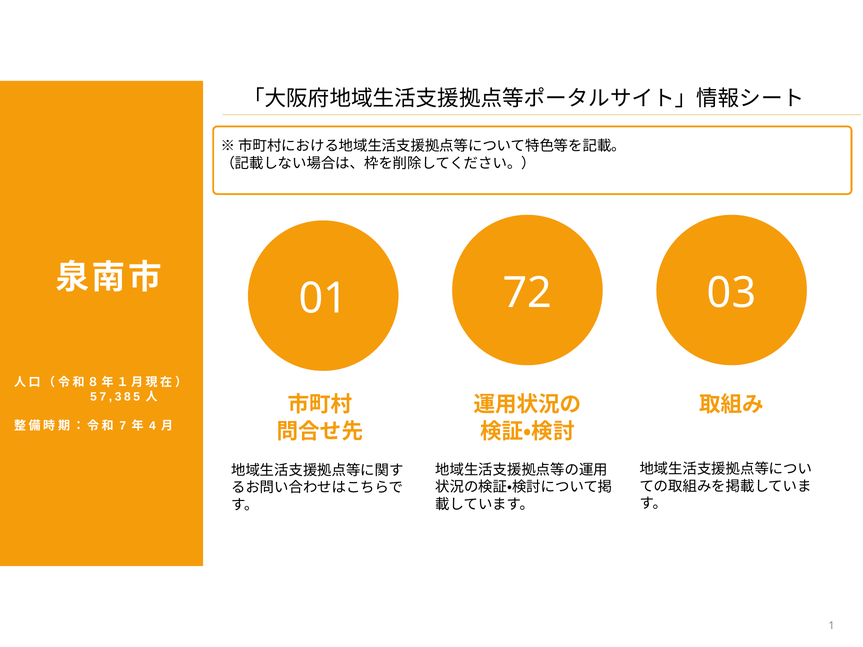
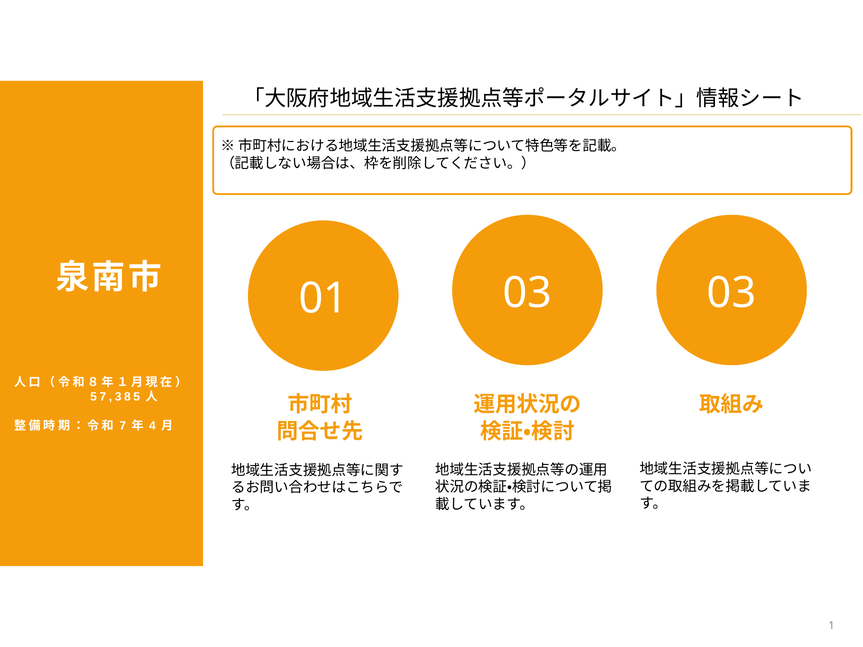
72: 72 -> 03 (527, 293)
